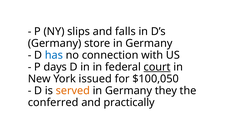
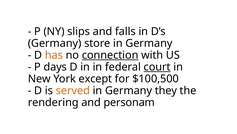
has colour: blue -> orange (54, 55)
connection underline: none -> present (110, 55)
issued: issued -> except (95, 78)
$100,050: $100,050 -> $100,500 (156, 78)
conferred: conferred -> rendering (53, 102)
practically: practically -> personam (129, 102)
